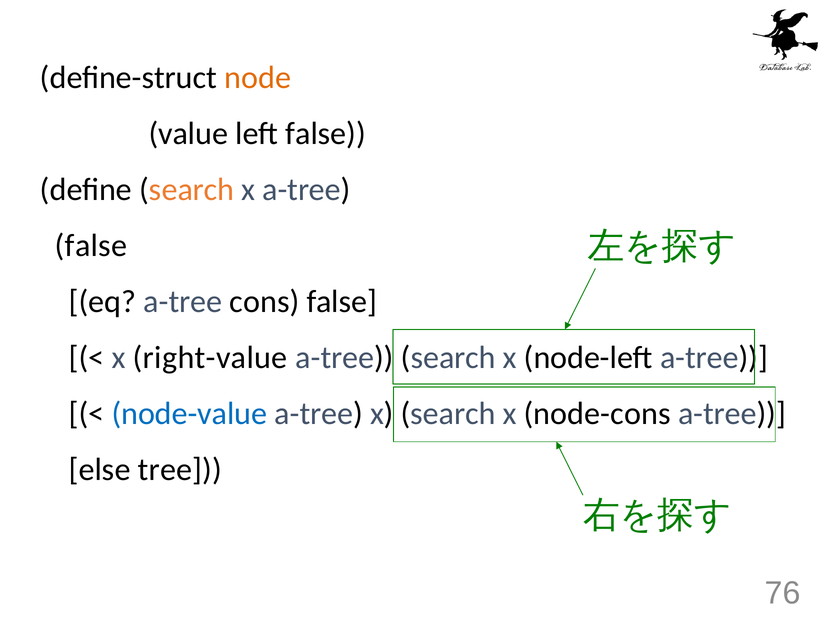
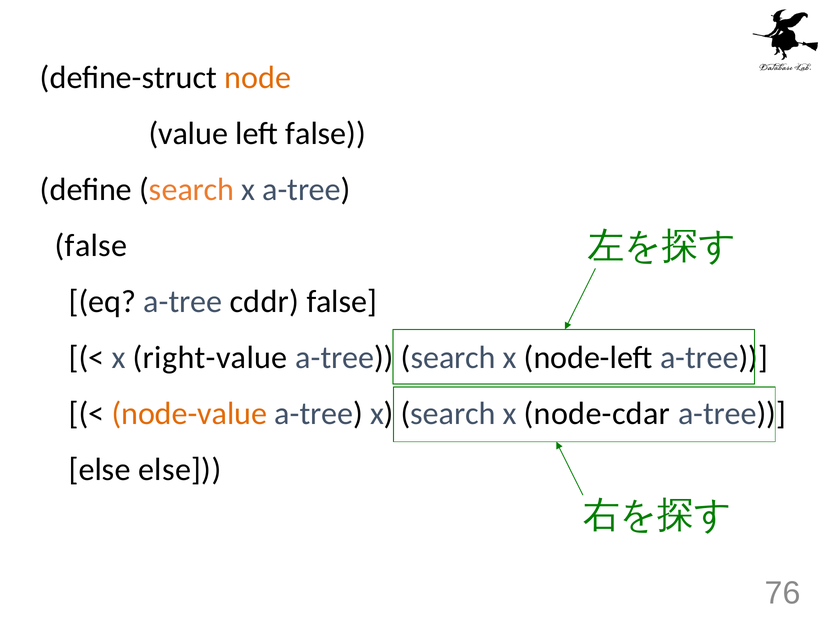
cons: cons -> cddr (264, 302)
node-value colour: blue -> orange (189, 414)
node-cons: node-cons -> node-cdar (597, 414)
else tree: tree -> else (180, 470)
